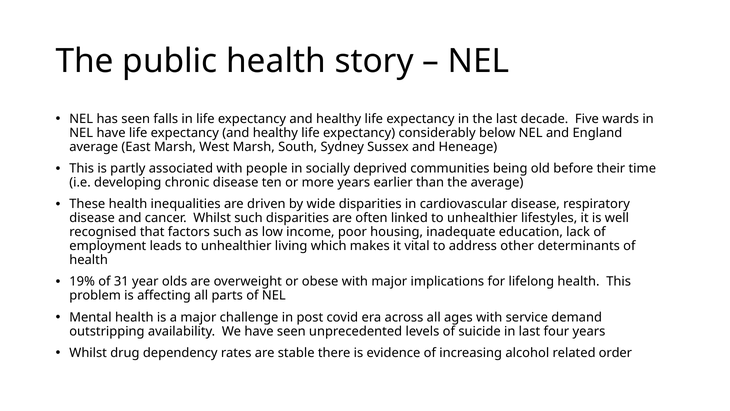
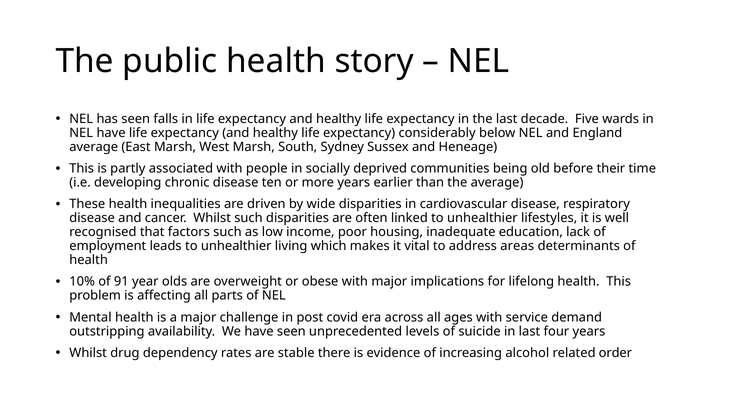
other: other -> areas (517, 246)
19%: 19% -> 10% (82, 281)
31: 31 -> 91 (121, 281)
